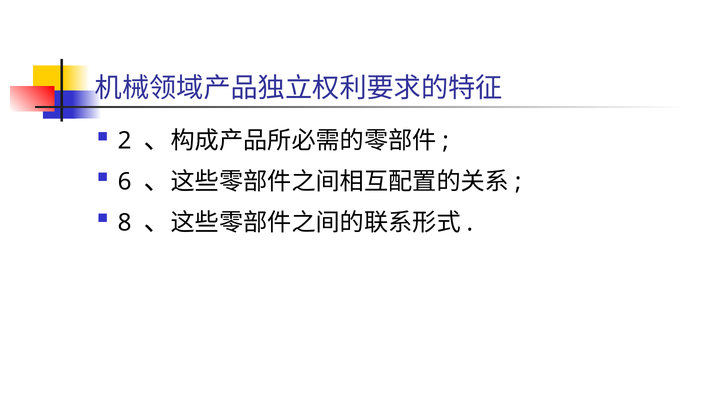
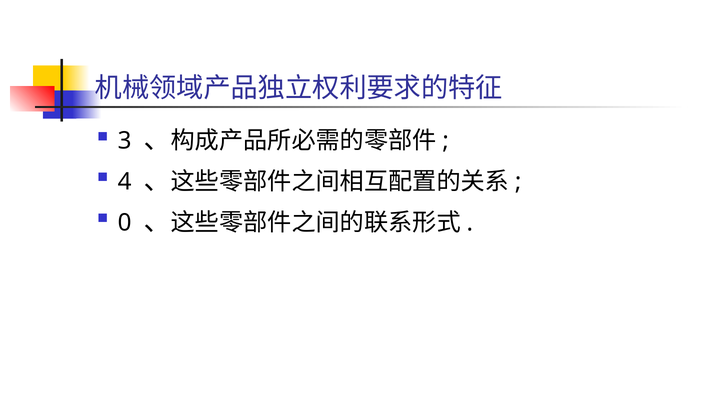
2: 2 -> 3 (125, 141)
6: 6 -> 4 (125, 182)
8: 8 -> 0 (125, 223)
